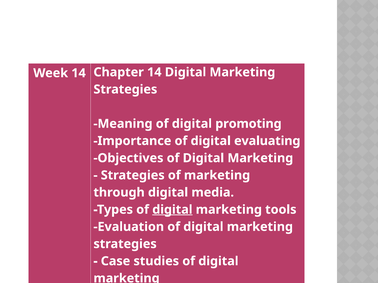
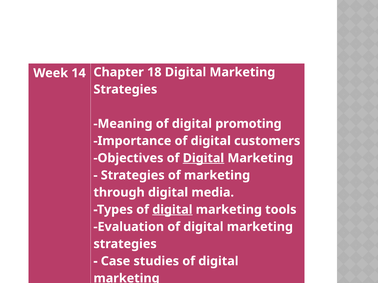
Chapter 14: 14 -> 18 (154, 72)
evaluating: evaluating -> customers (267, 141)
Digital underline: none -> present (203, 158)
